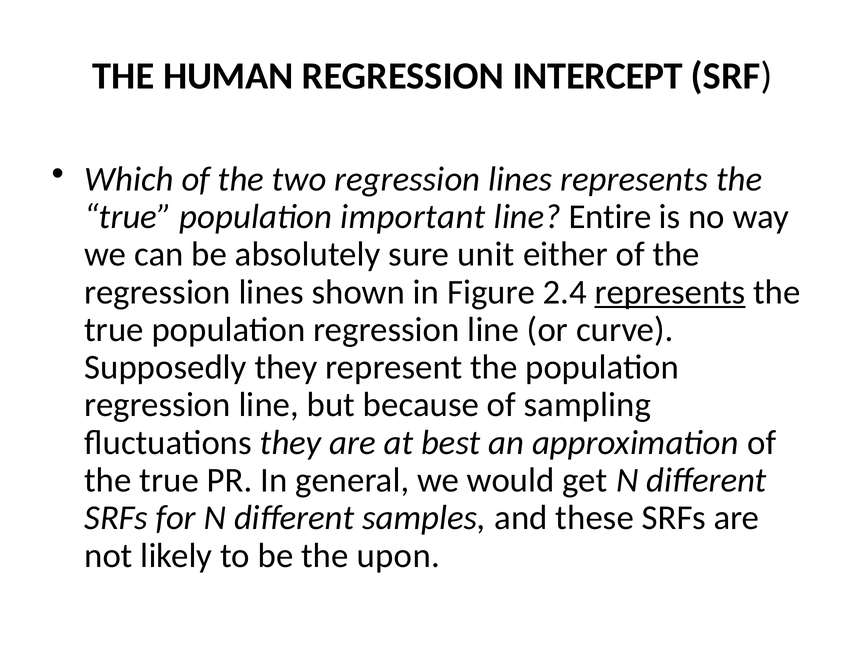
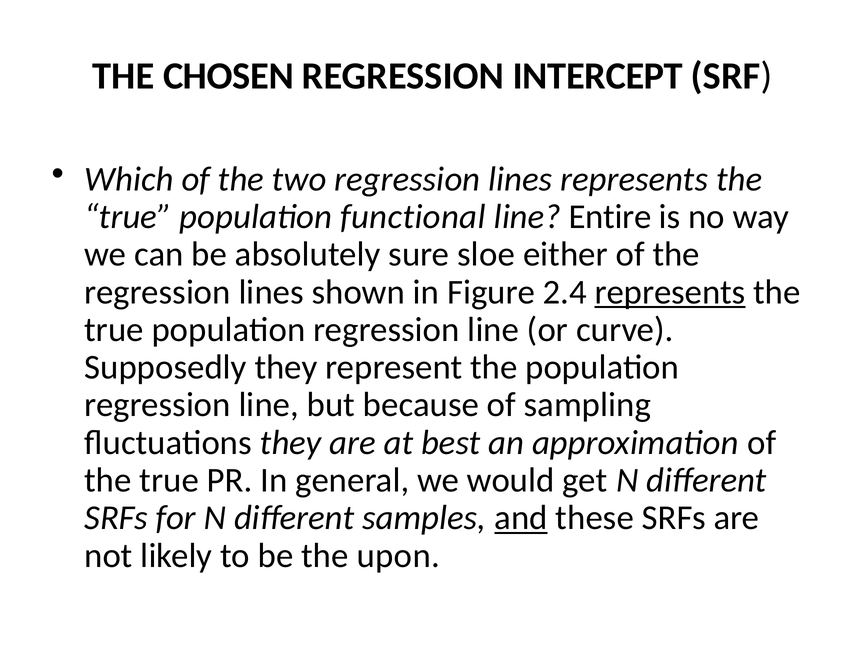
HUMAN: HUMAN -> CHOSEN (228, 76)
important: important -> functional (413, 217)
unit: unit -> sloe (486, 254)
and underline: none -> present (521, 518)
